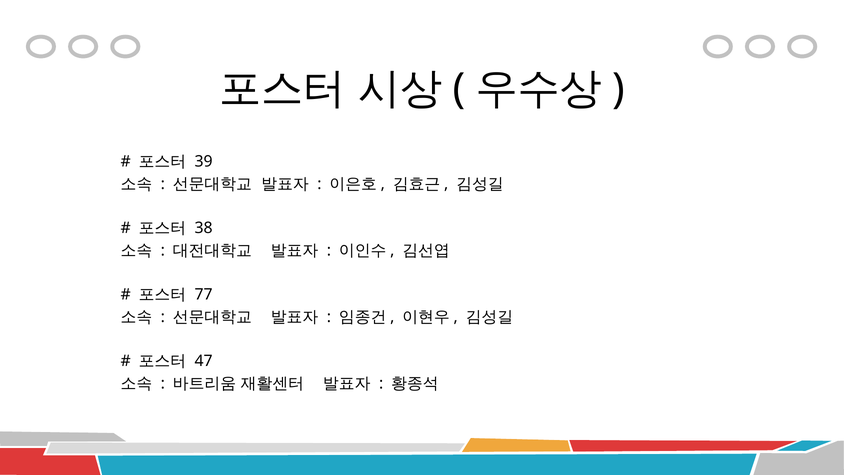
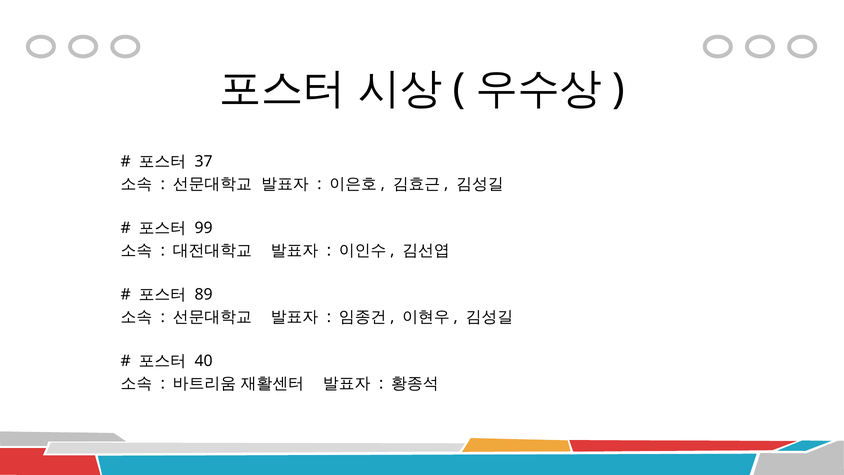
39: 39 -> 37 (204, 162)
38: 38 -> 99 (204, 228)
77: 77 -> 89 (204, 295)
47: 47 -> 40 (204, 361)
